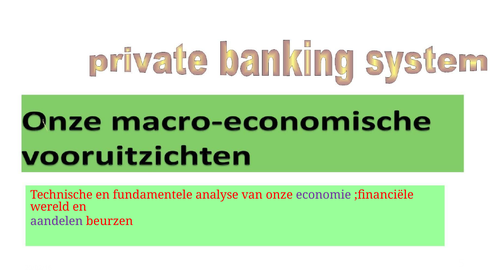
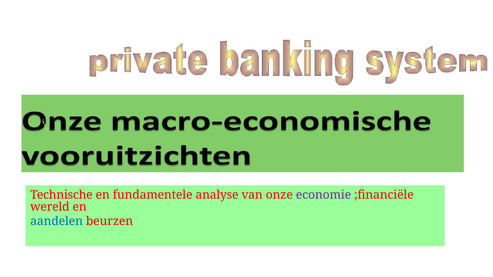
aandelen colour: purple -> blue (57, 221)
